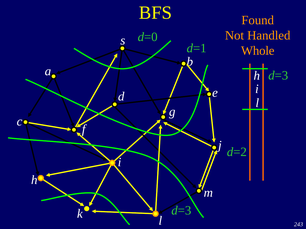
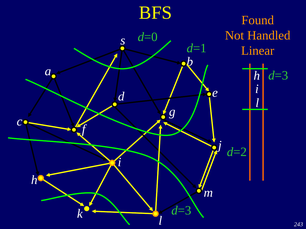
Whole: Whole -> Linear (258, 51)
